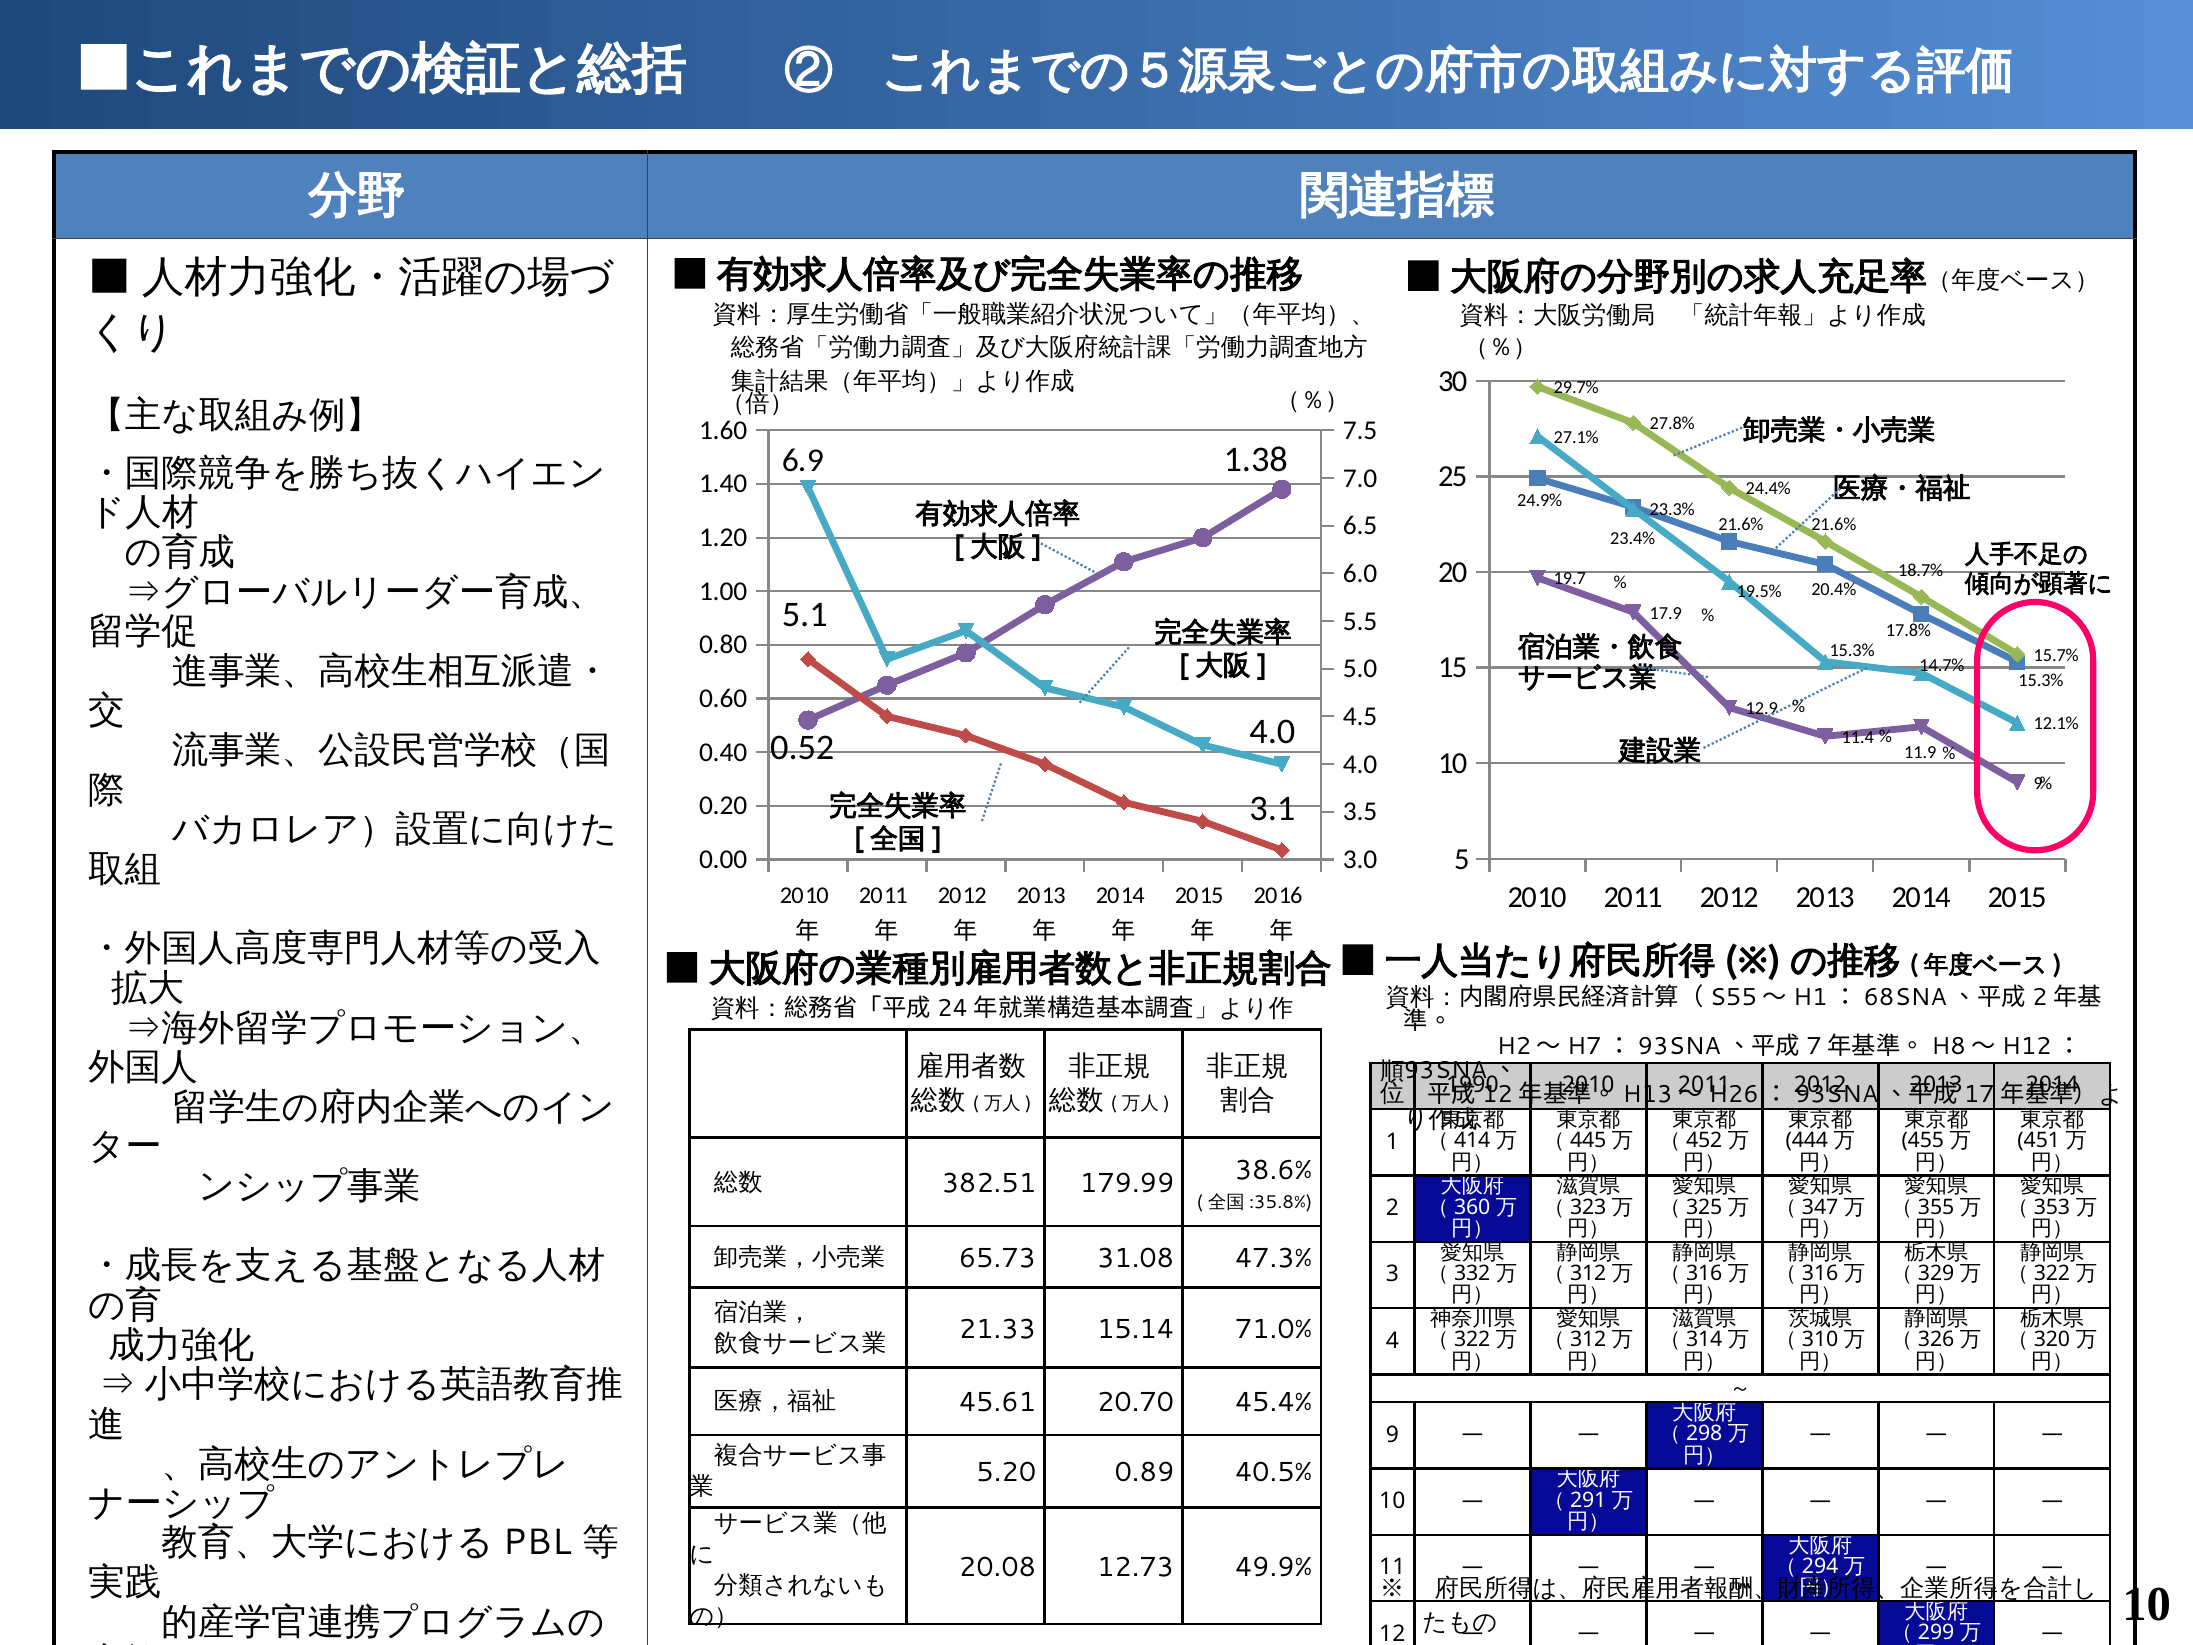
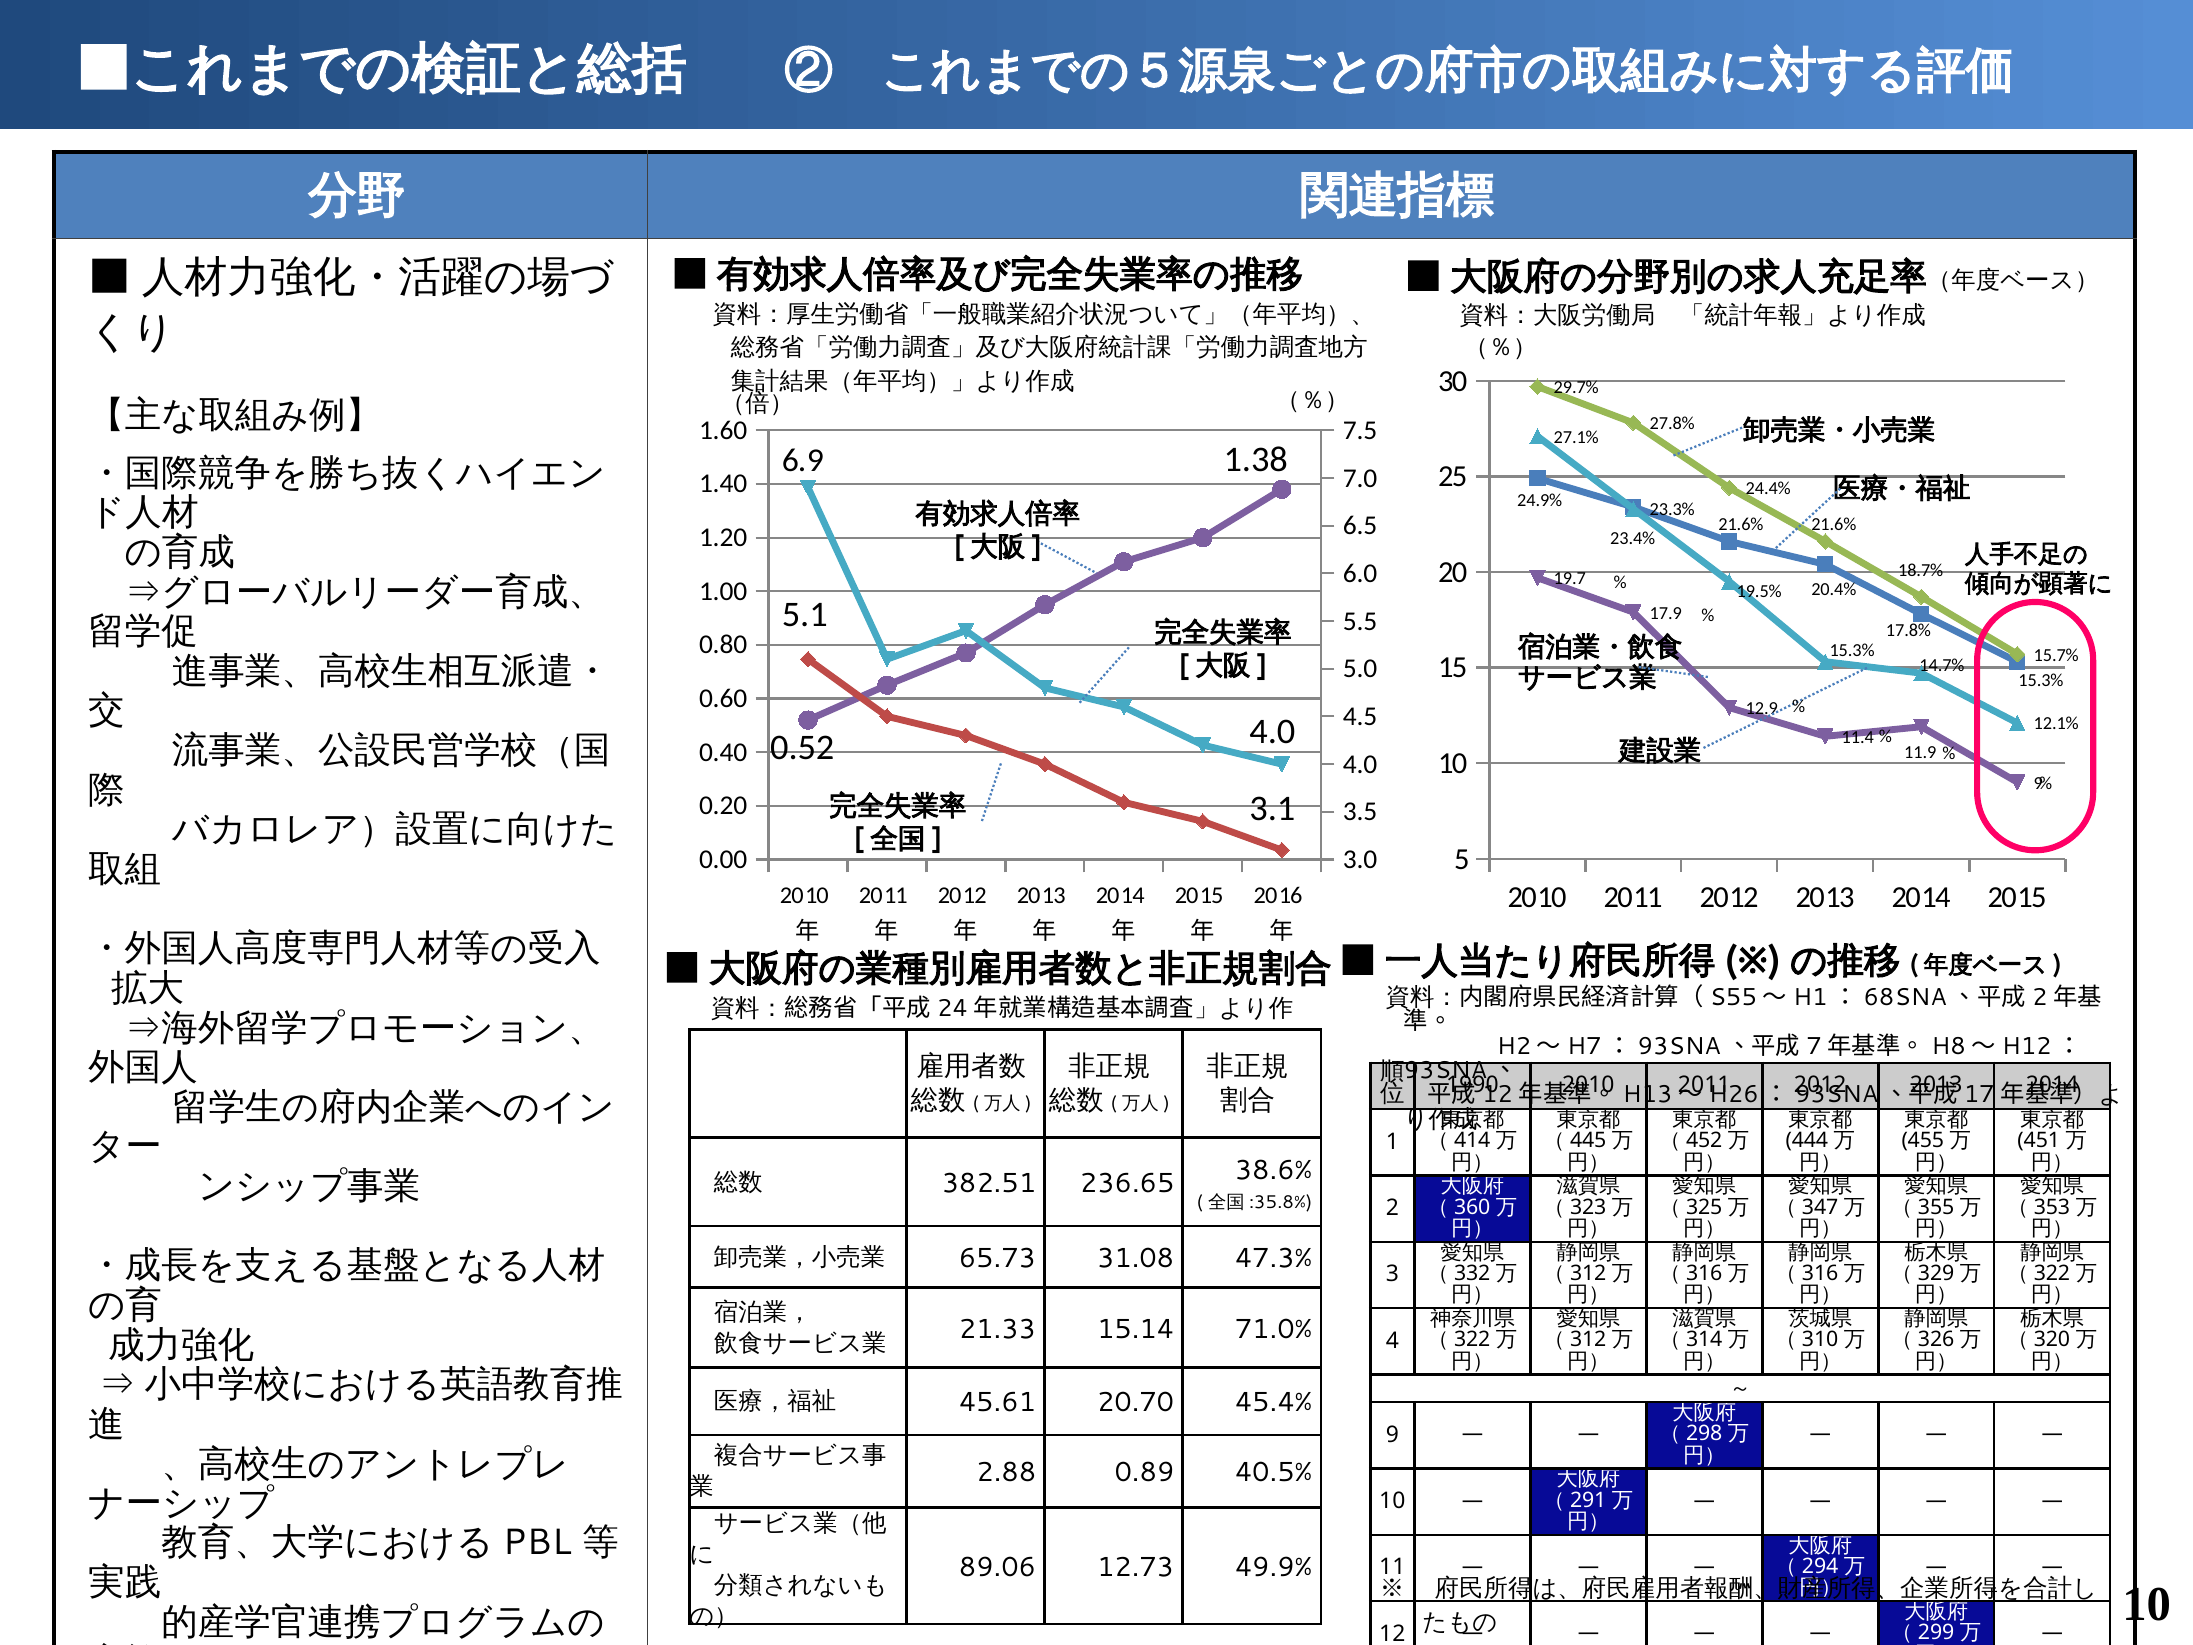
179.99: 179.99 -> 236.65 (1127, 1183)
5.20: 5.20 -> 2.88 (1006, 1473)
20.08: 20.08 -> 89.06 (997, 1567)
